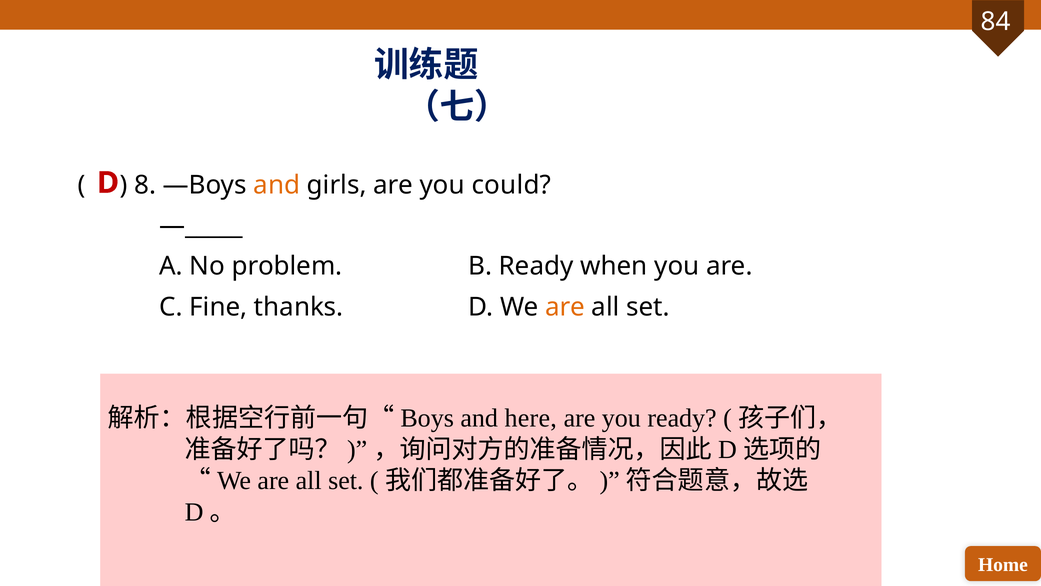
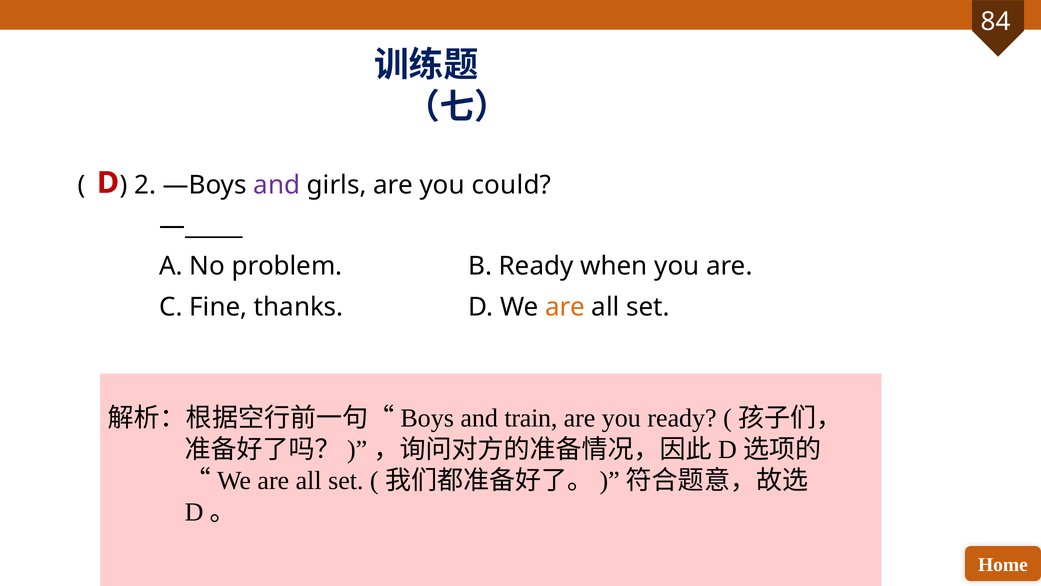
8: 8 -> 2 (145, 185)
and colour: orange -> purple (277, 185)
here: here -> train (531, 418)
